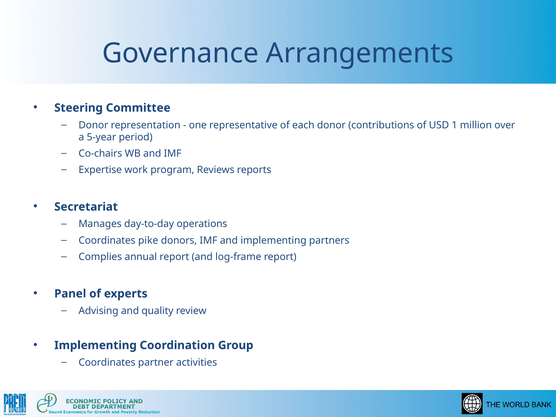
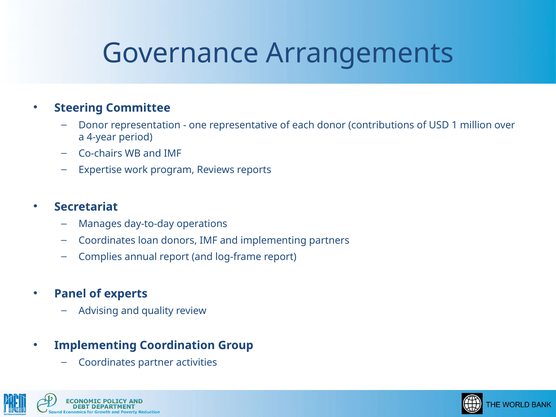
5-year: 5-year -> 4-year (101, 137)
pike: pike -> loan (148, 240)
